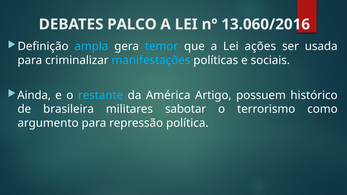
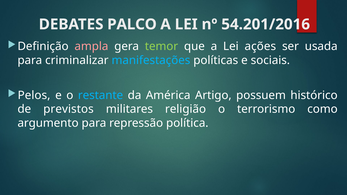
13.060/2016: 13.060/2016 -> 54.201/2016 (266, 24)
ampla colour: light blue -> pink (91, 46)
temor colour: light blue -> light green (161, 46)
Ainda: Ainda -> Pelos (34, 95)
brasileira: brasileira -> previstos (68, 109)
sabotar: sabotar -> religião (186, 109)
